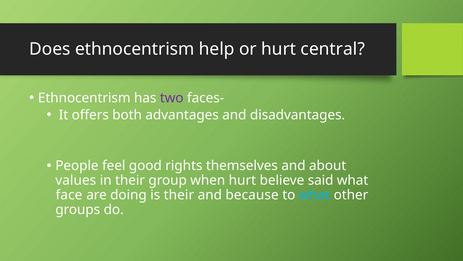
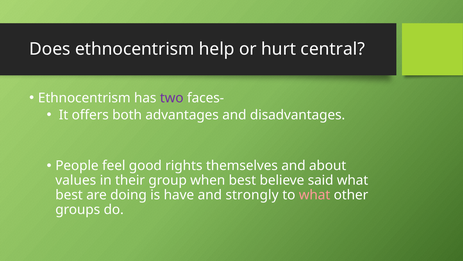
when hurt: hurt -> best (242, 180)
face: face -> best (69, 195)
is their: their -> have (179, 195)
because: because -> strongly (252, 195)
what colour: light blue -> pink (315, 195)
